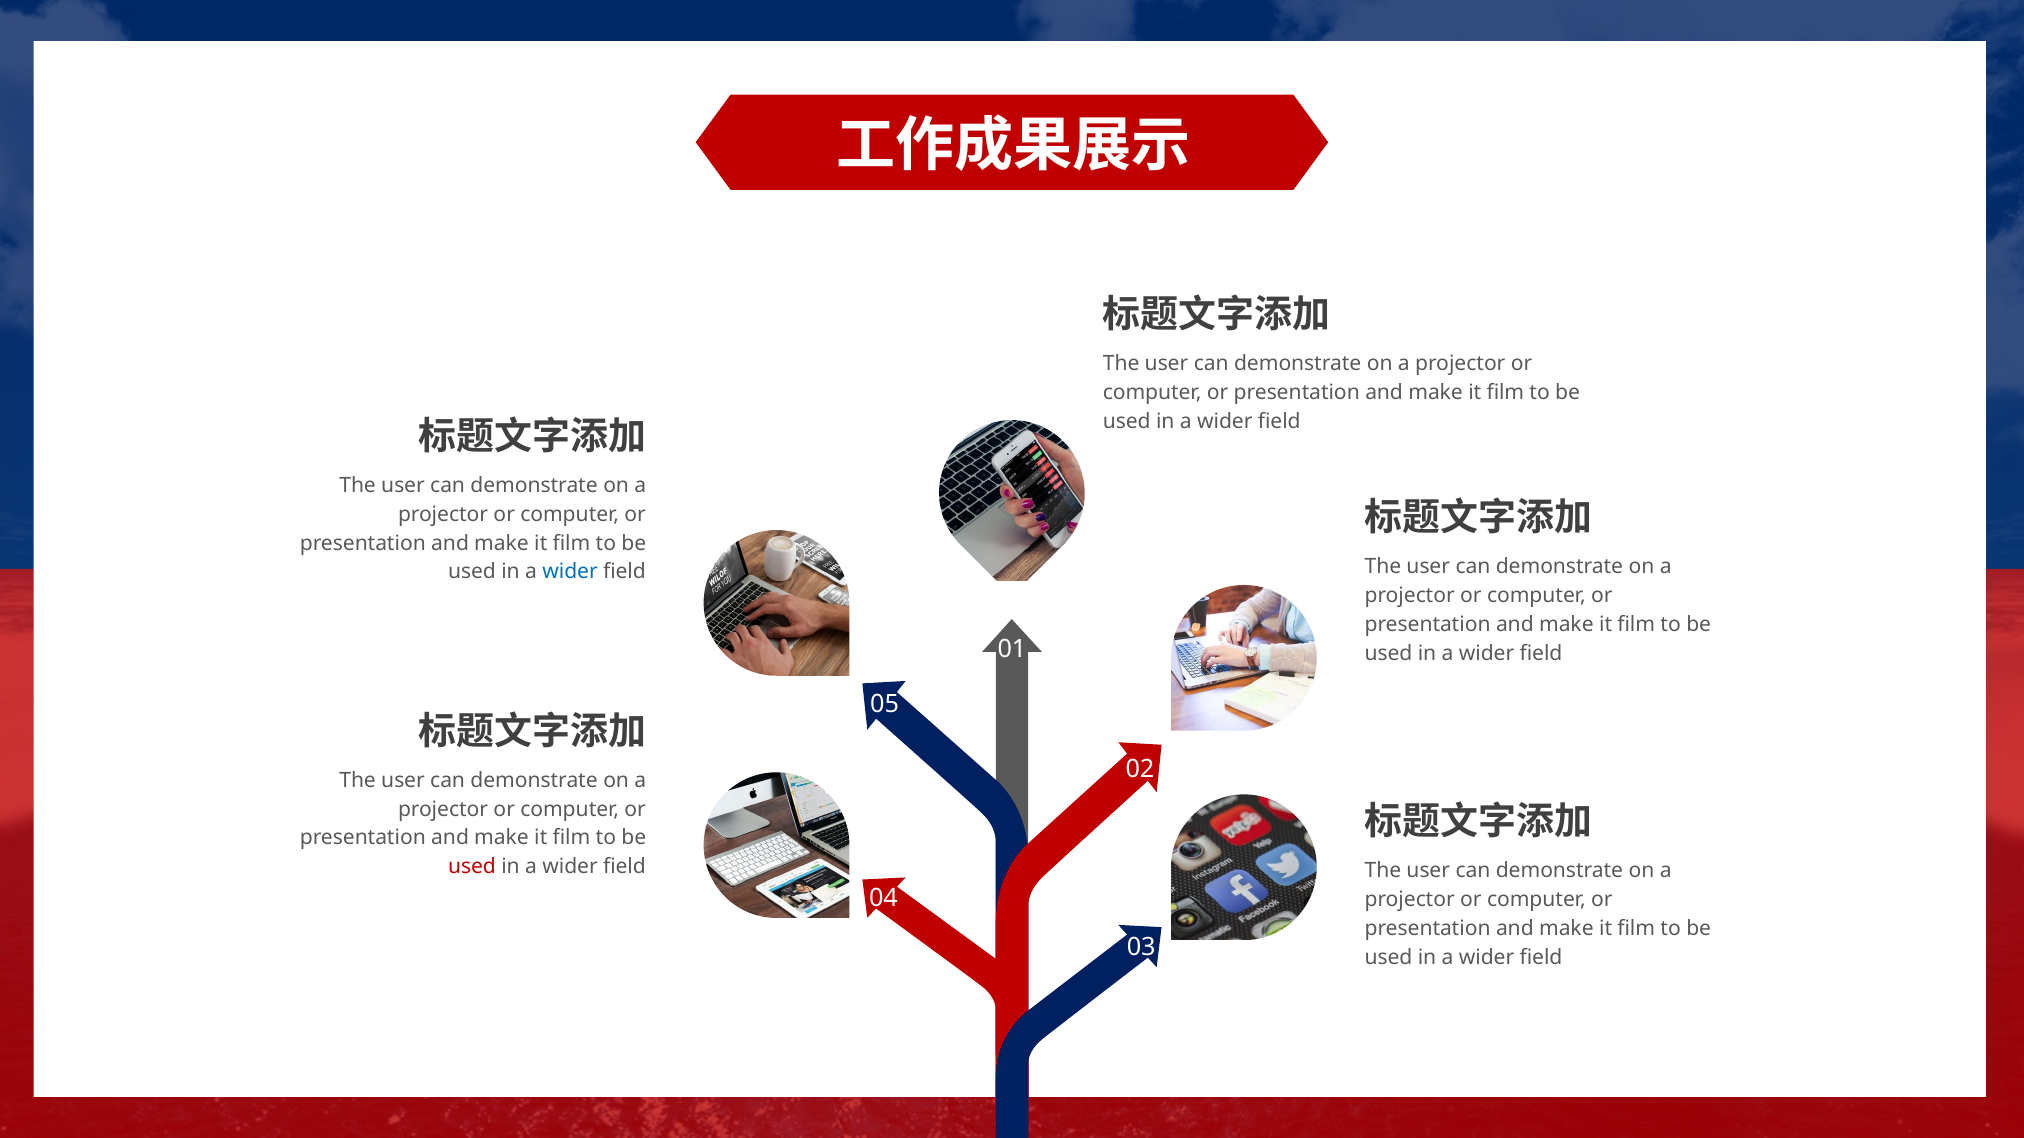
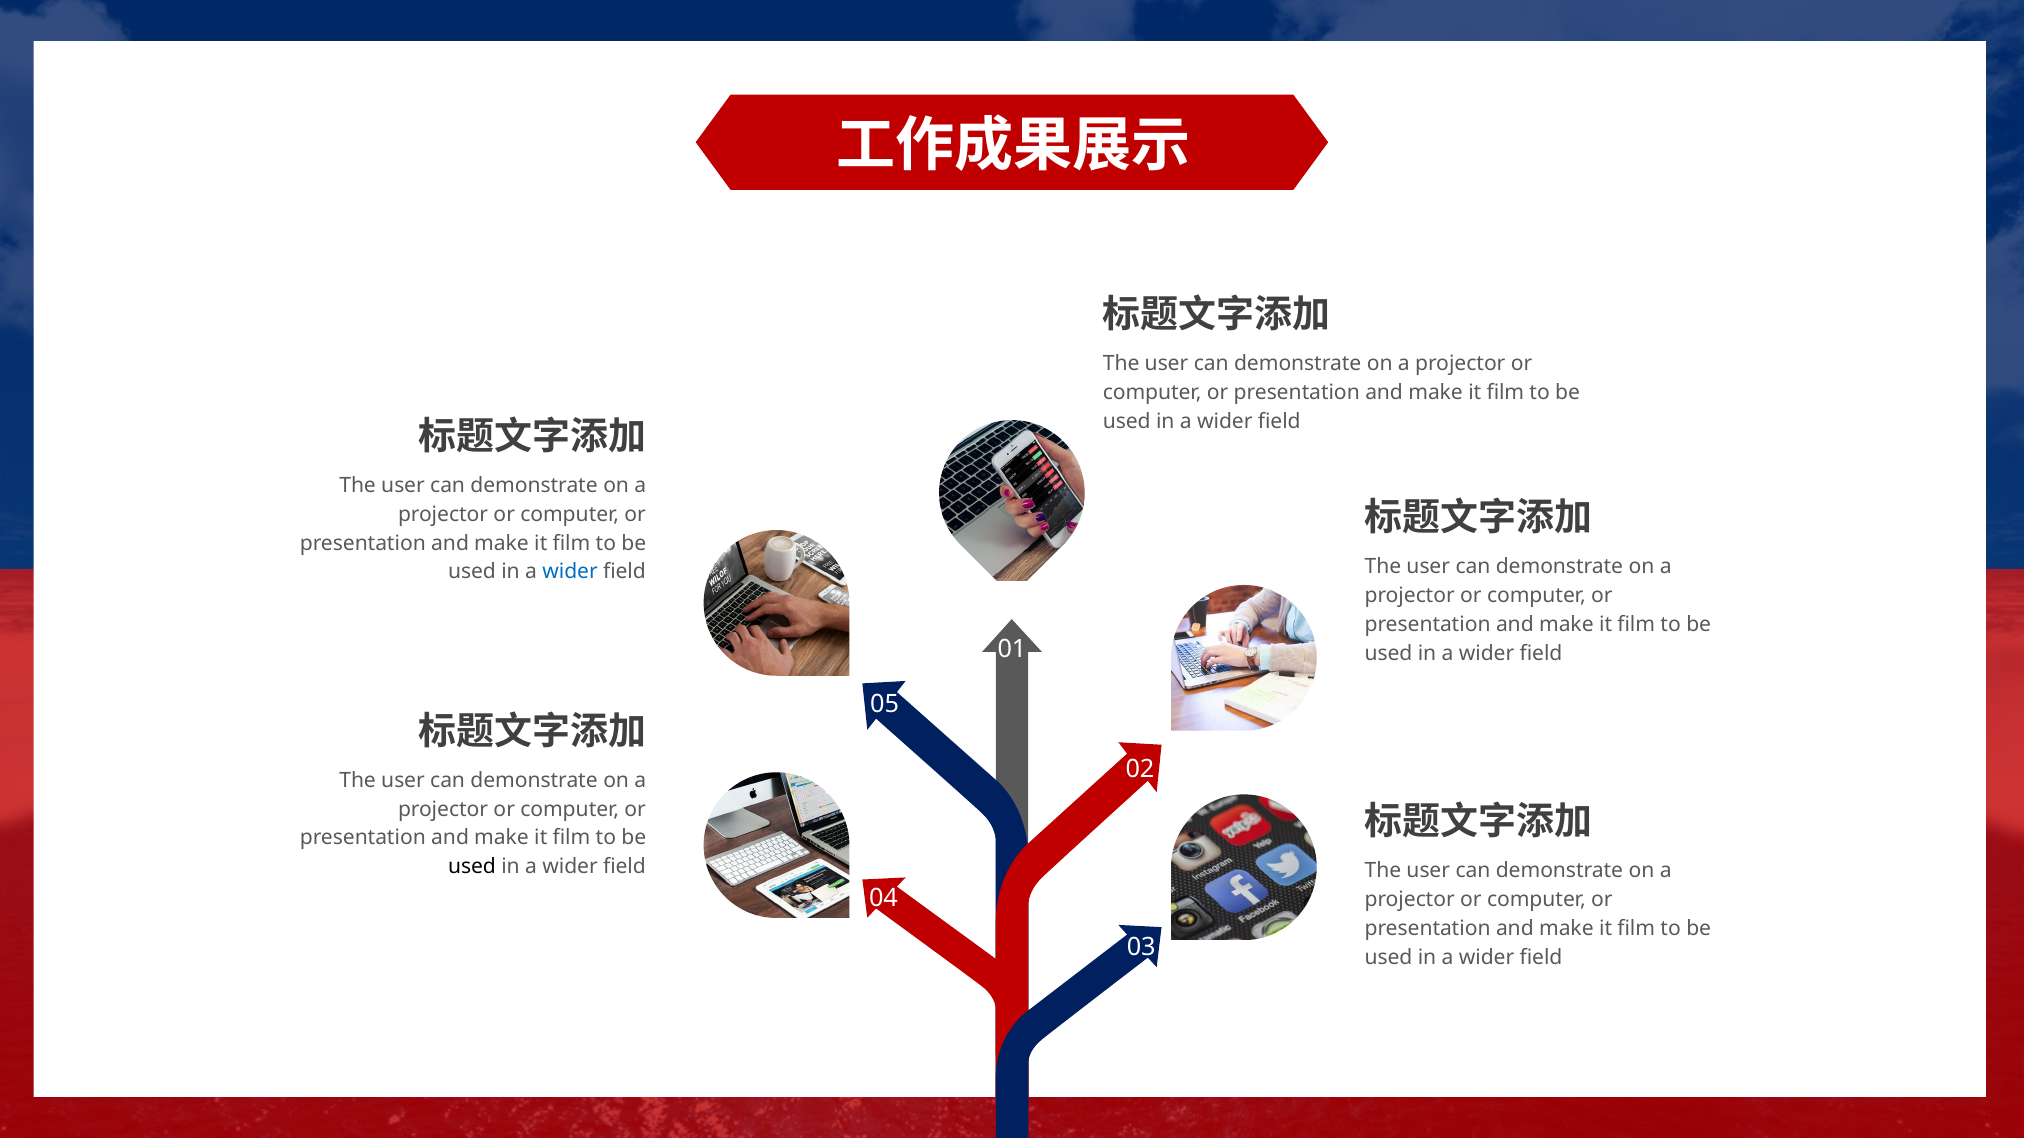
used colour: red -> black (472, 867)
